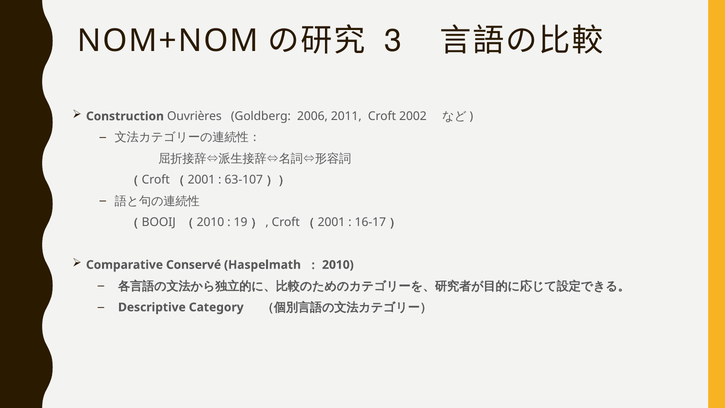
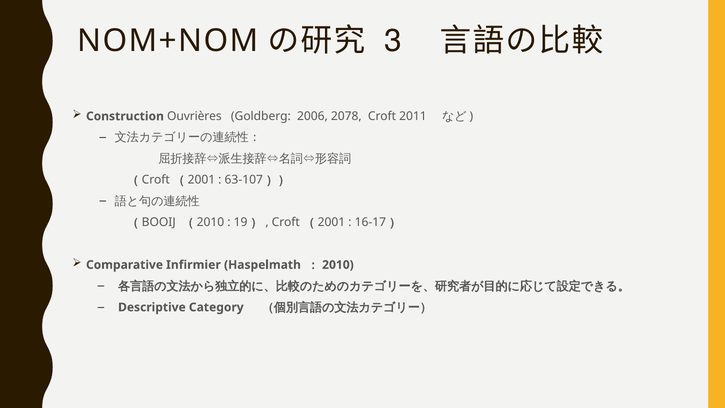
2011: 2011 -> 2078 (346, 116)
2002: 2002 -> 2011 (413, 116)
Conservé: Conservé -> Infirmier (193, 265)
